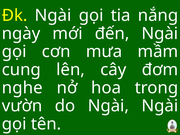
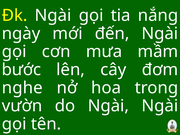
cung: cung -> bước (21, 70)
